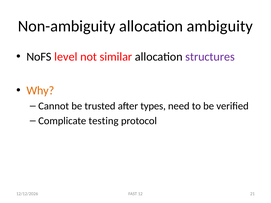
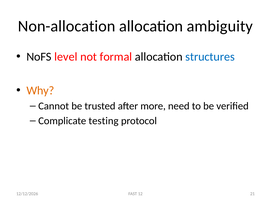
Non-ambiguity: Non-ambiguity -> Non-allocation (67, 26)
similar: similar -> formal (116, 57)
structures colour: purple -> blue (210, 57)
types: types -> more (153, 106)
